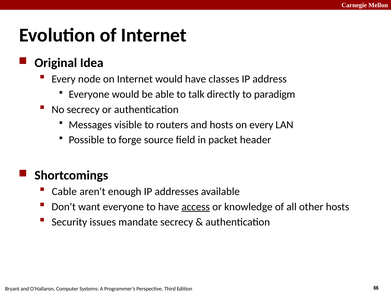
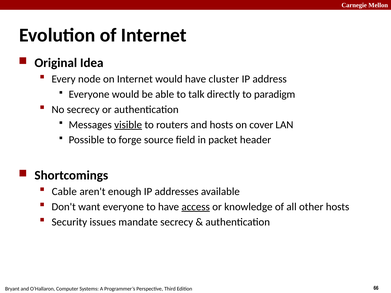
classes: classes -> cluster (224, 79)
visible underline: none -> present (128, 125)
on every: every -> cover (261, 125)
